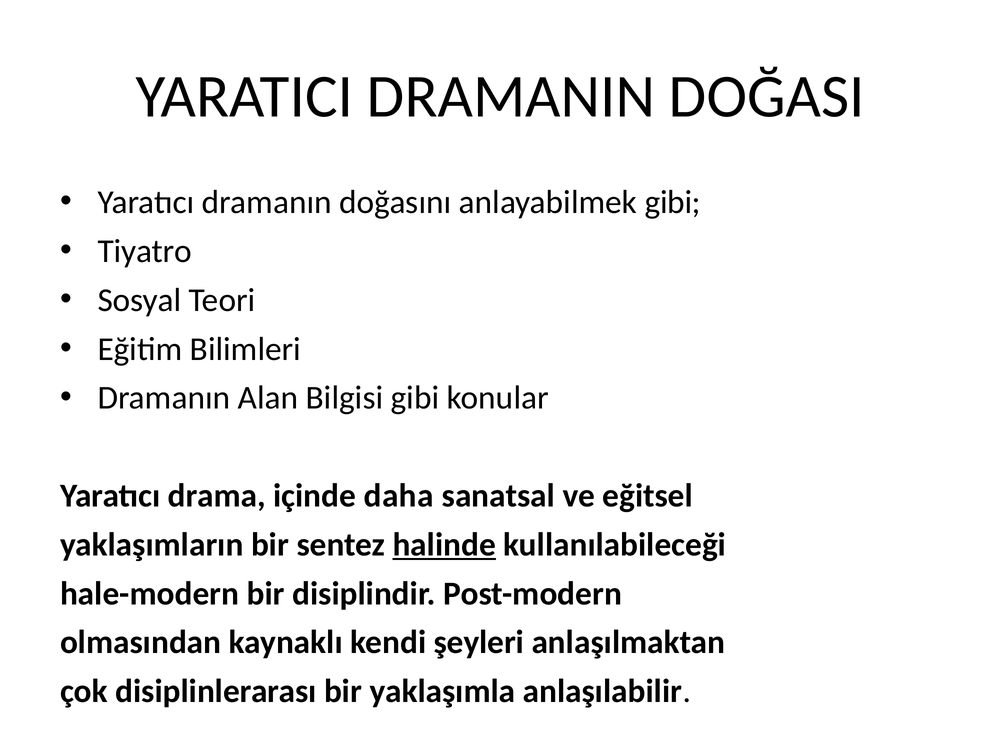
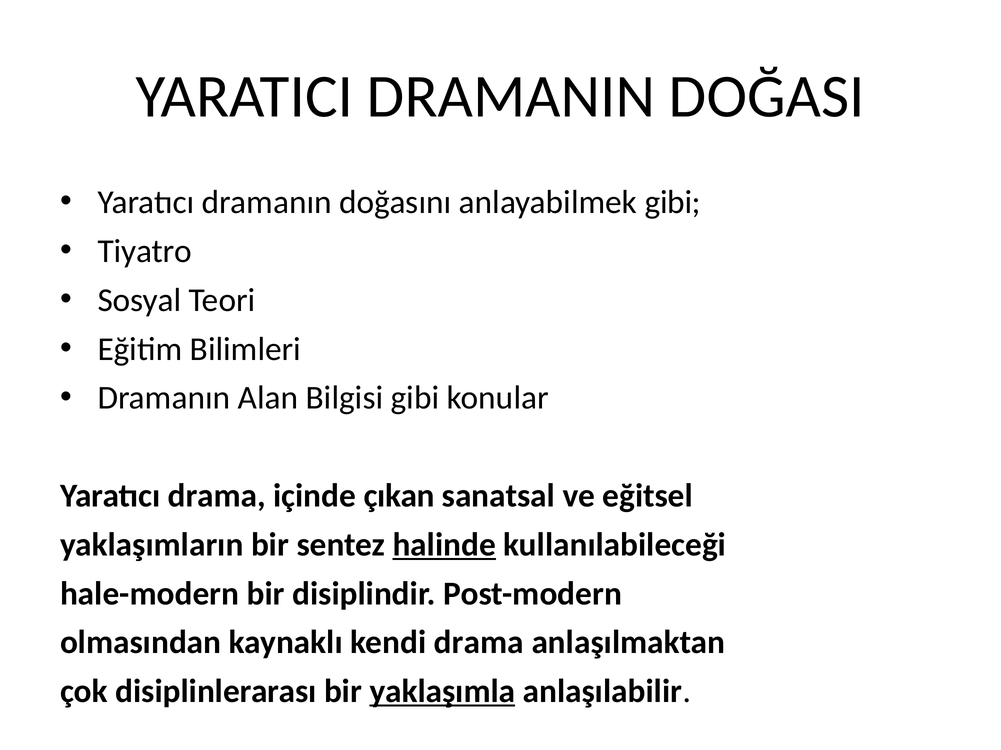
daha: daha -> çıkan (399, 496)
kendi şeyleri: şeyleri -> drama (479, 643)
yaklaşımla underline: none -> present (442, 692)
